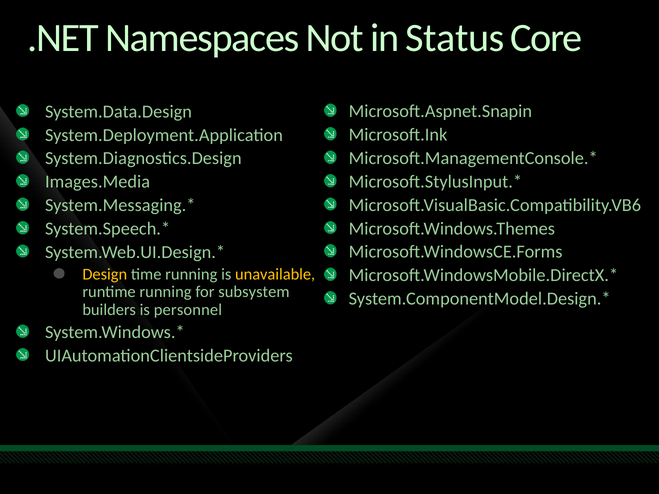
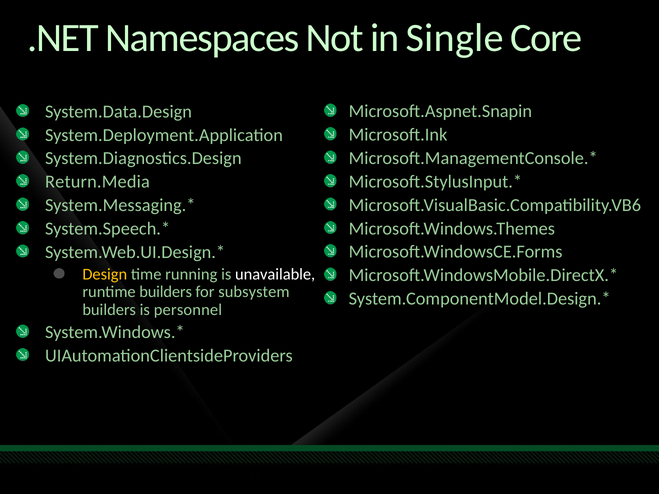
Status: Status -> Single (455, 38)
Images.Media: Images.Media -> Return.Media (97, 182)
unavailable colour: yellow -> white (275, 274)
runtime running: running -> builders (166, 292)
